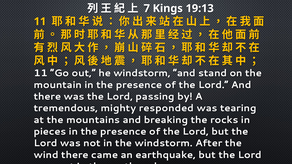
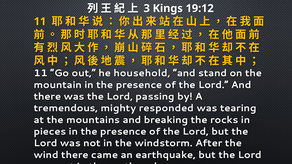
7: 7 -> 3 (147, 8)
19:13: 19:13 -> 19:12 (200, 8)
he windstorm: windstorm -> household (142, 73)
